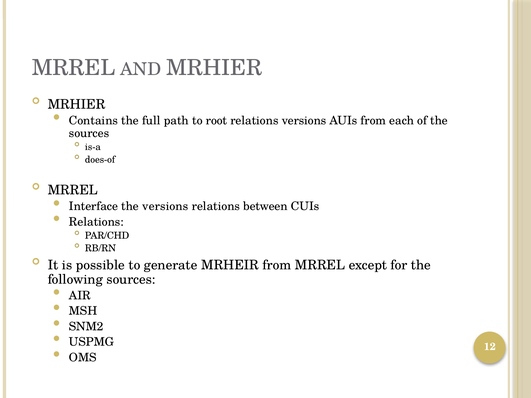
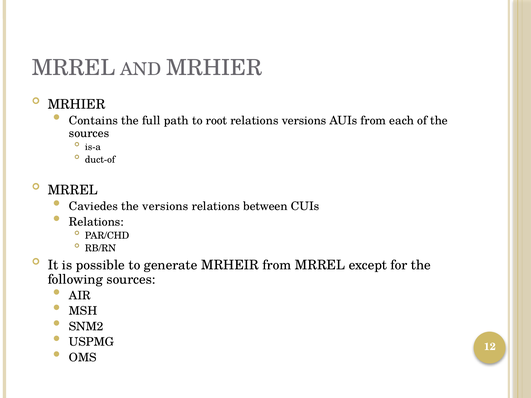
does-of: does-of -> duct-of (100, 160)
Interface: Interface -> Caviedes (93, 207)
